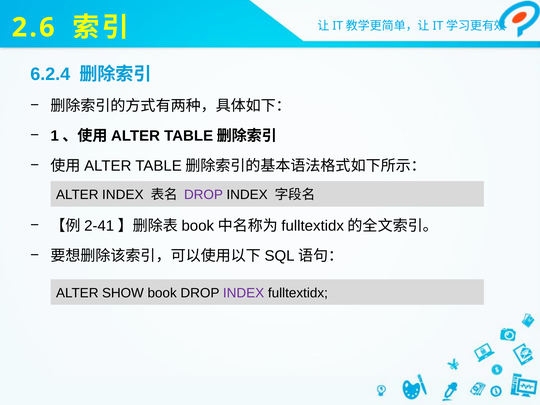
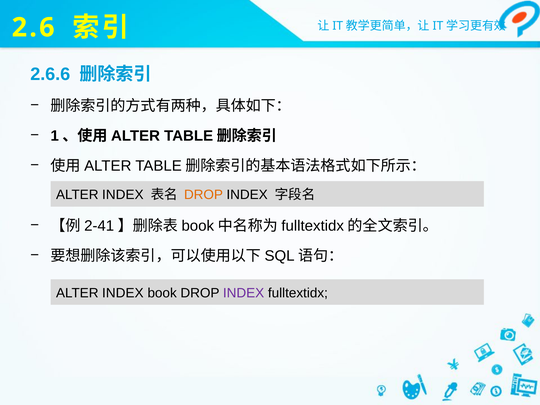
6.2.4: 6.2.4 -> 2.6.6 (50, 74)
DROP colour: purple -> orange (203, 195)
SHOW: SHOW -> INDEX (123, 293)
